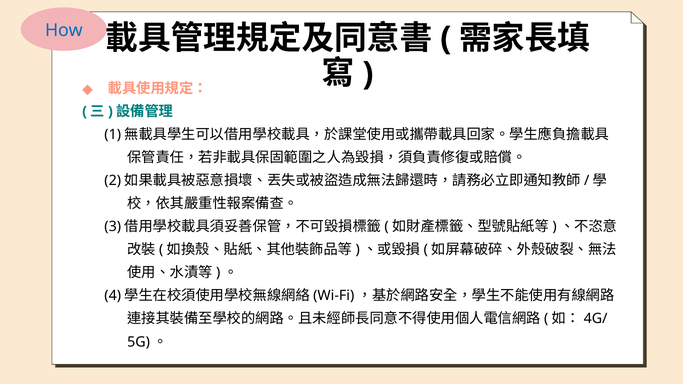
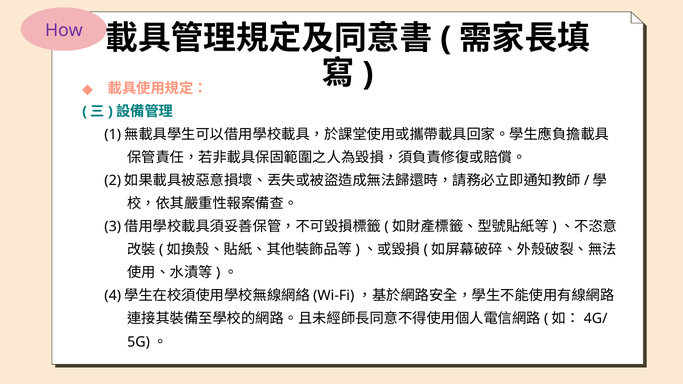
How colour: blue -> purple (64, 30)
